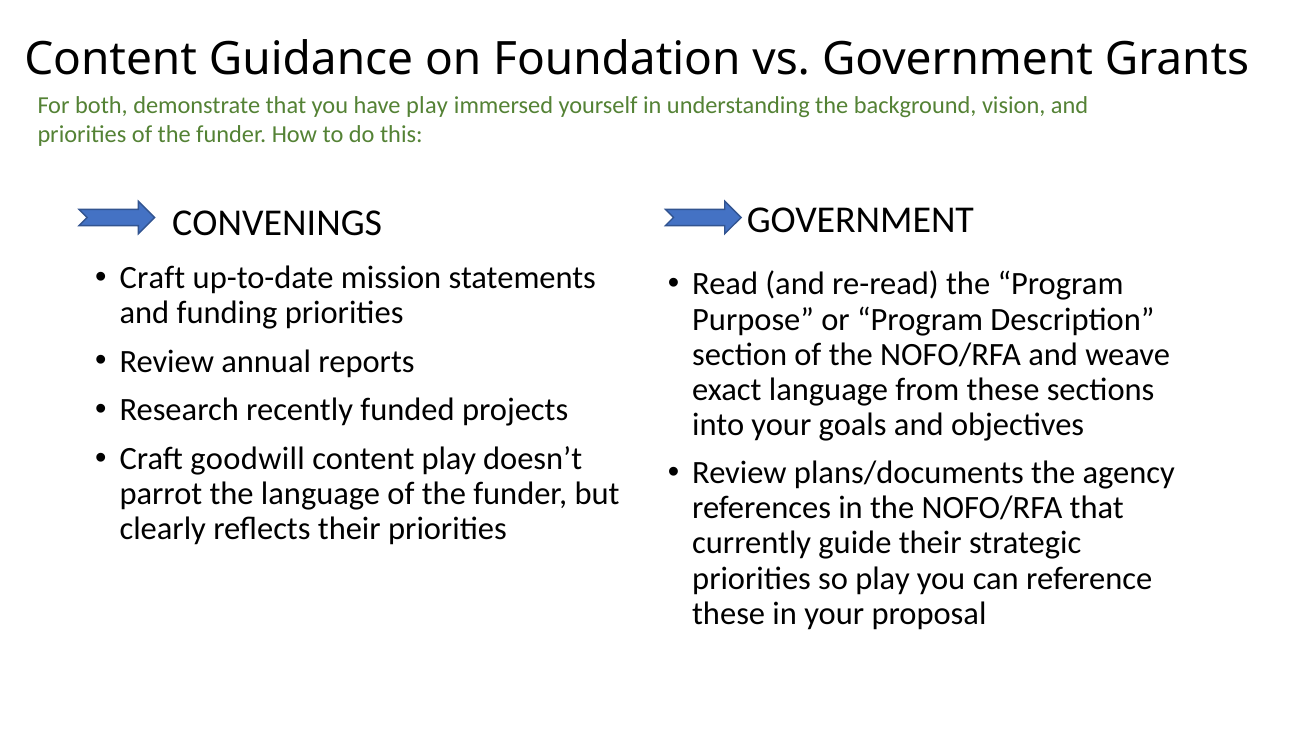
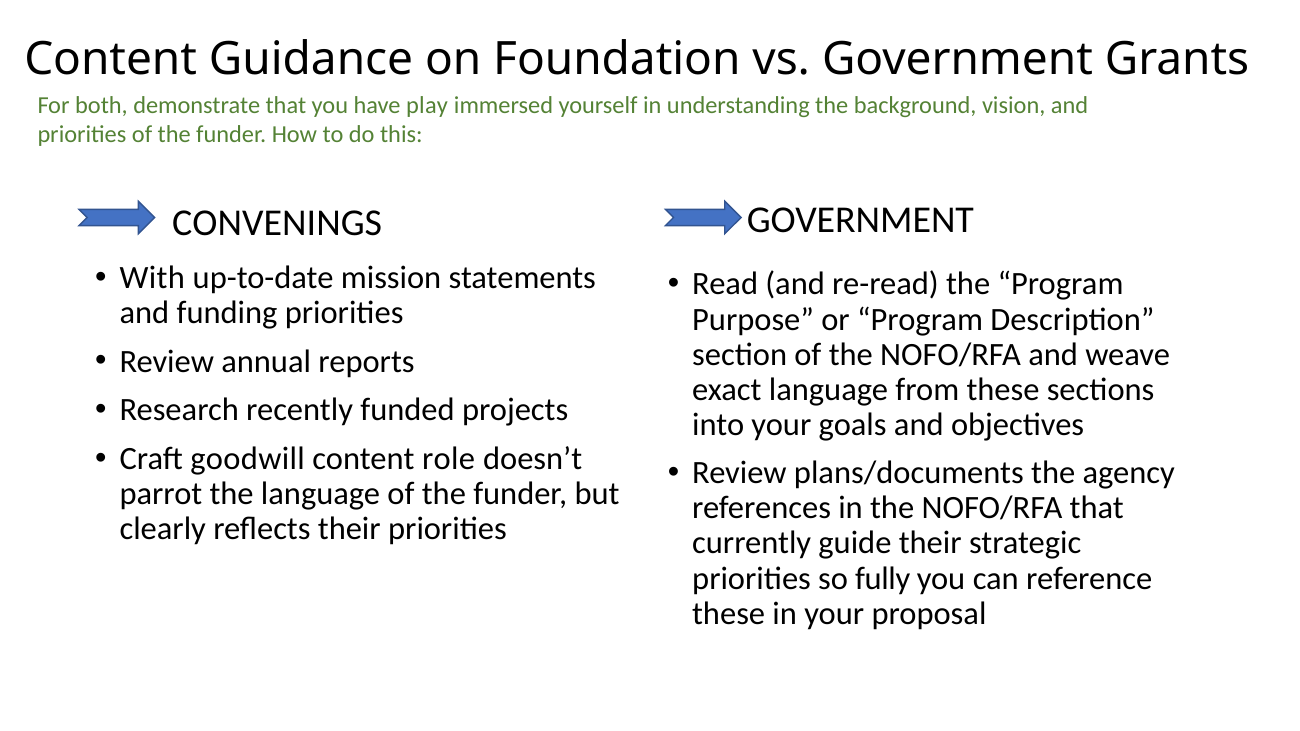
Craft: Craft -> With (152, 278)
content play: play -> role (449, 459)
so play: play -> fully (883, 579)
